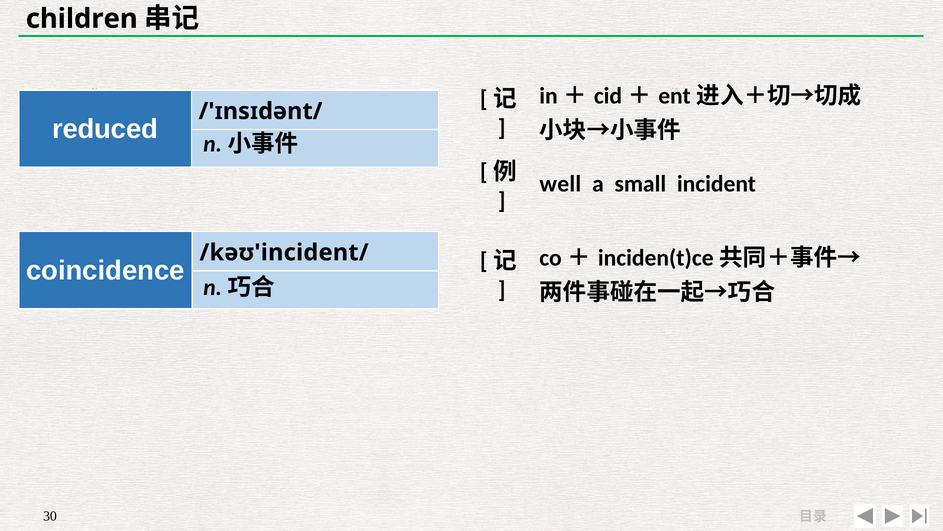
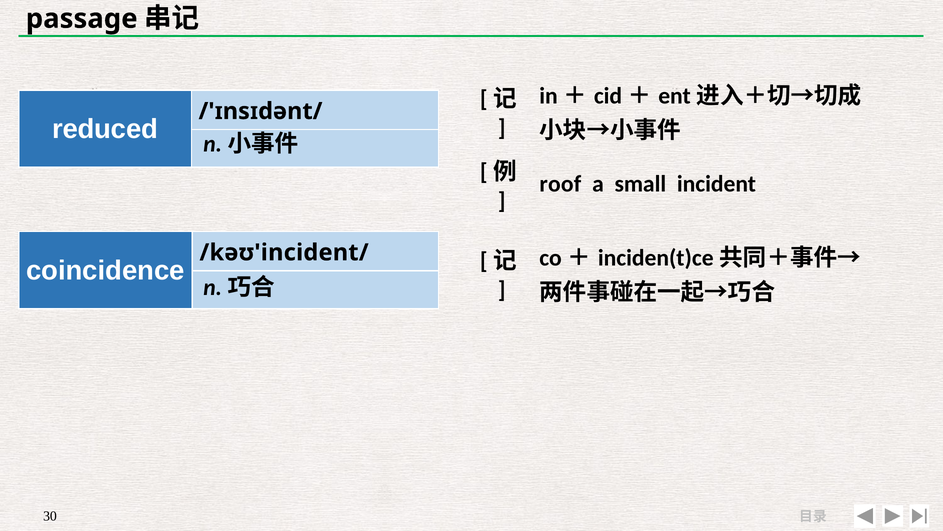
children: children -> passage (82, 19)
well: well -> roof (560, 184)
